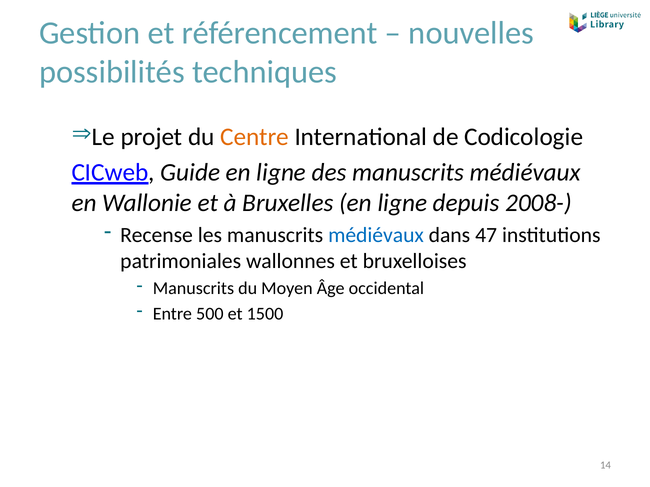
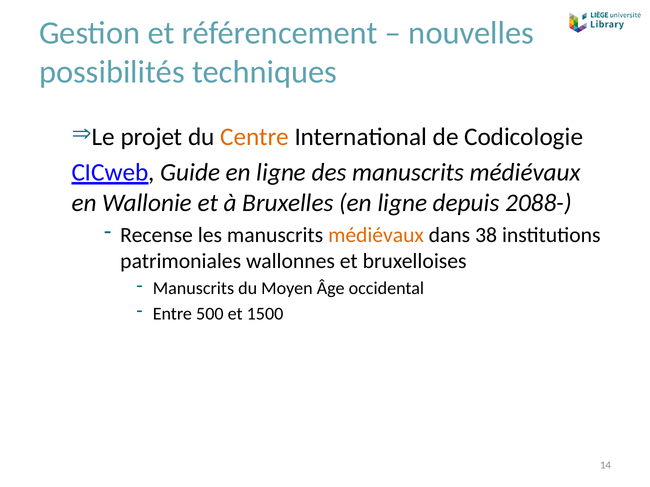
2008-: 2008- -> 2088- (539, 203)
médiévaux colour: blue -> orange (376, 236)
47: 47 -> 38 (486, 236)
